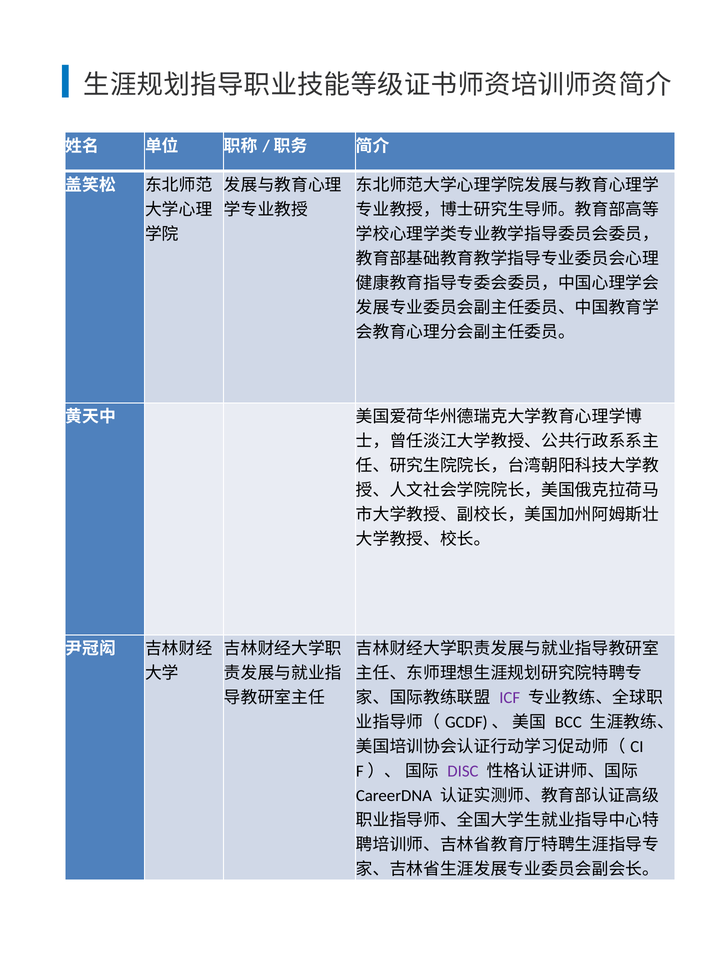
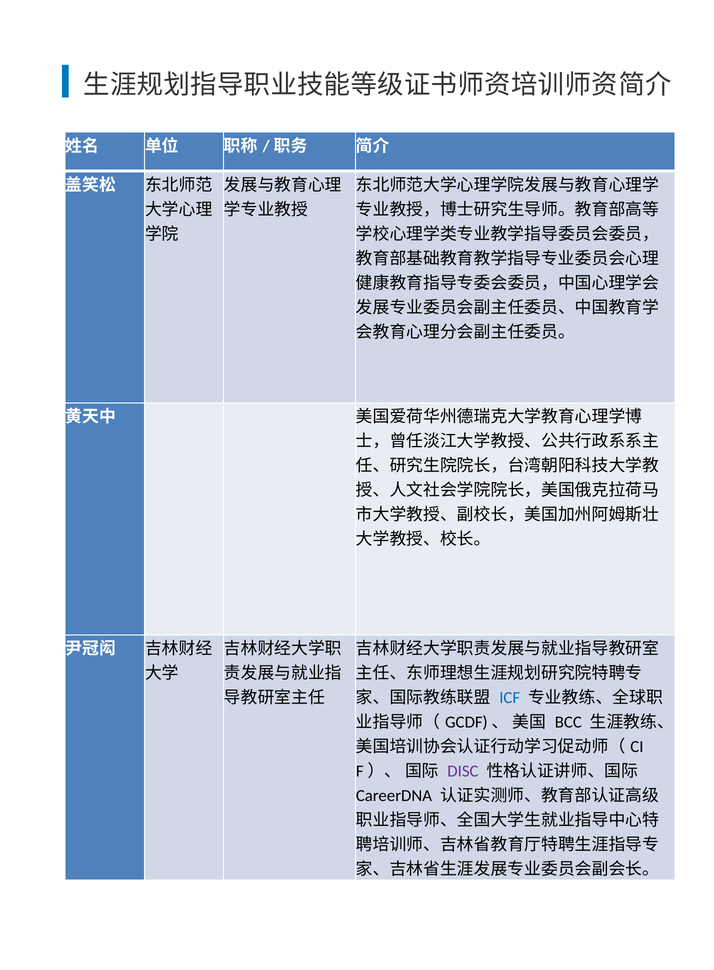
ICF colour: purple -> blue (510, 698)
